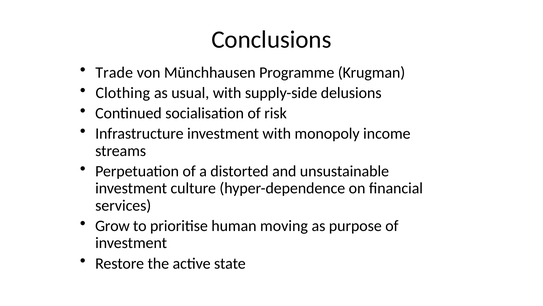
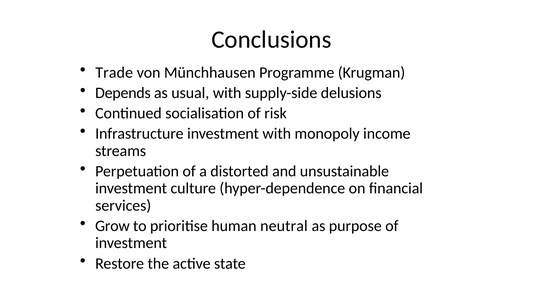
Clothing: Clothing -> Depends (123, 93)
moving: moving -> neutral (284, 225)
